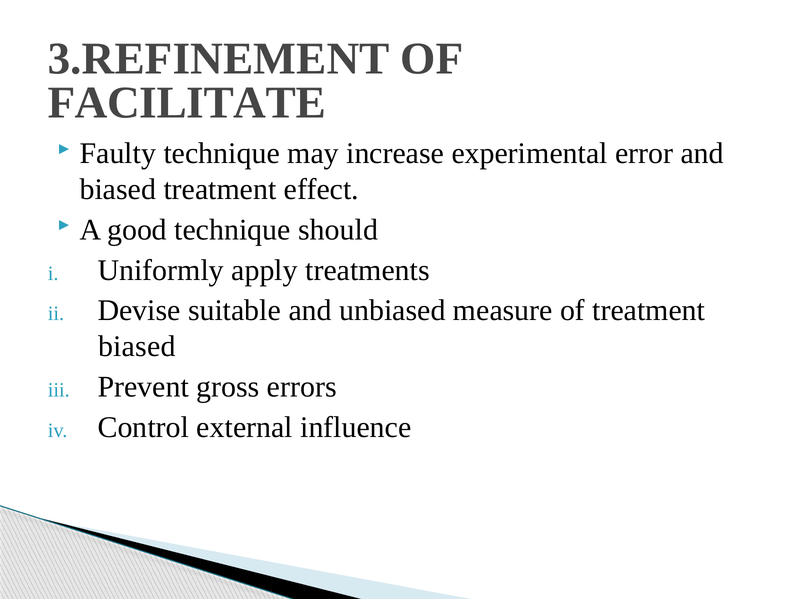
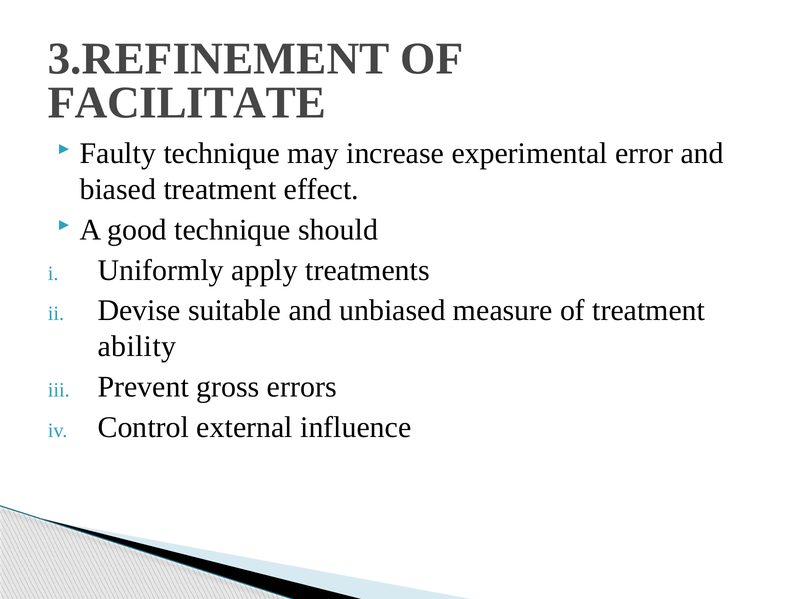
biased: biased -> ability (137, 346)
